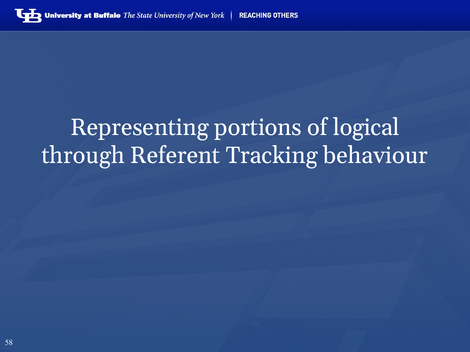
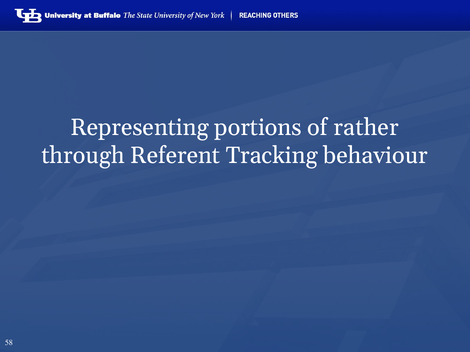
logical: logical -> rather (366, 128)
